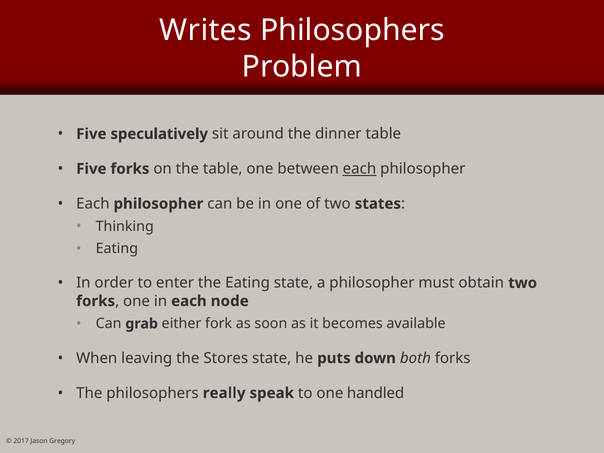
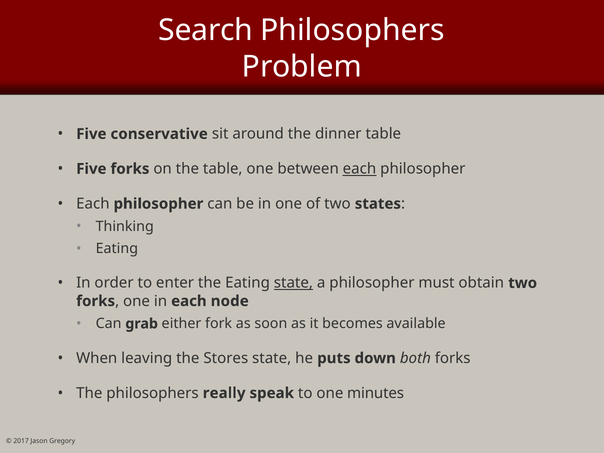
Writes: Writes -> Search (206, 30)
speculatively: speculatively -> conservative (159, 134)
state underline: none -> present (293, 283)
handled: handled -> minutes (376, 393)
